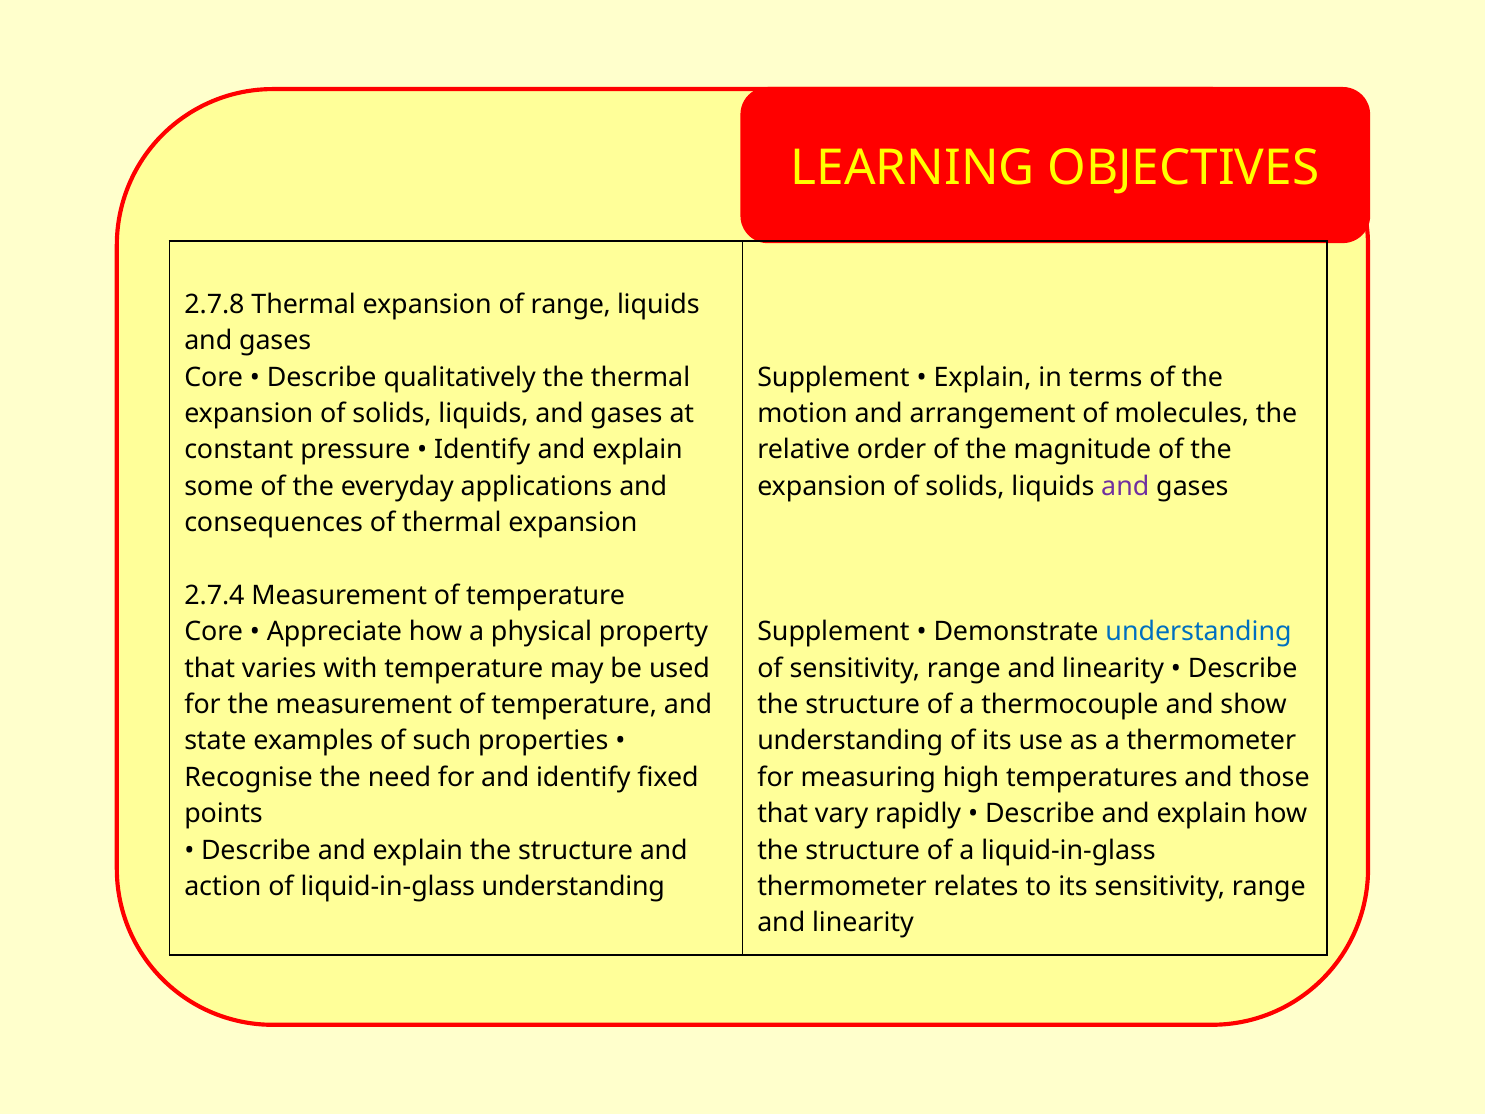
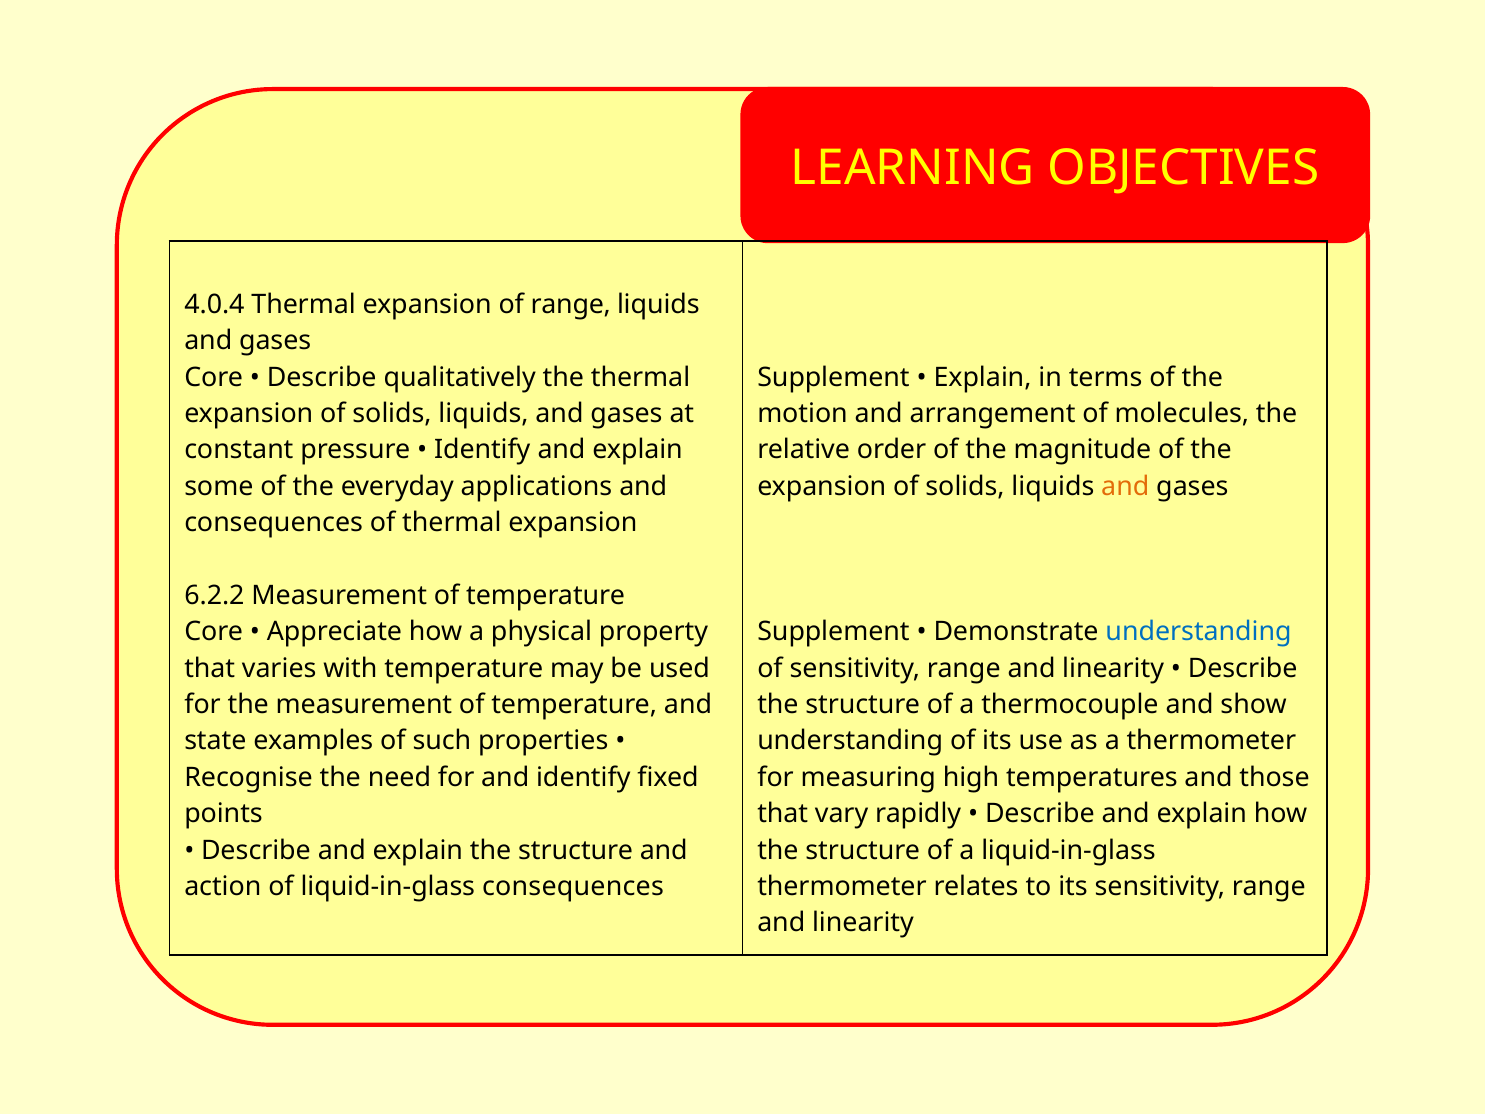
2.7.8: 2.7.8 -> 4.0.4 (214, 305)
and colour: purple -> orange (1125, 486)
2.7.4: 2.7.4 -> 6.2.2 (214, 595)
liquid-in-glass understanding: understanding -> consequences (573, 886)
